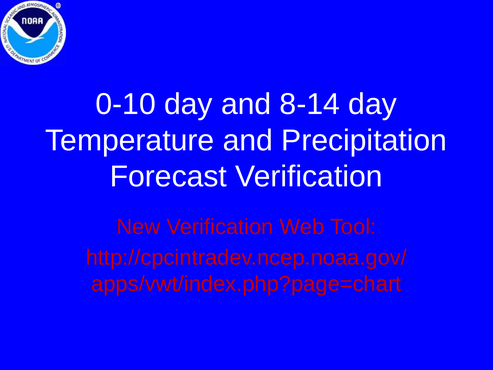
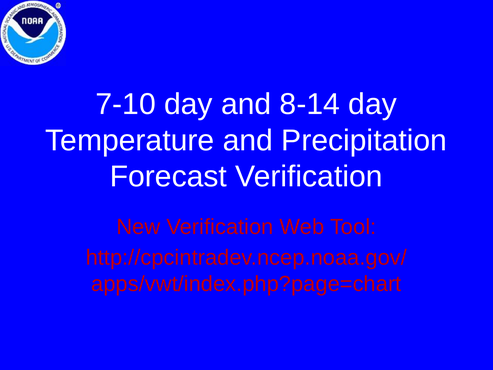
0-10: 0-10 -> 7-10 (126, 104)
